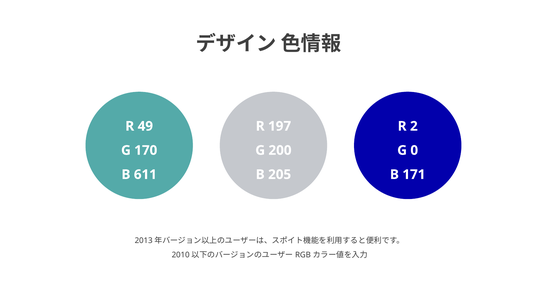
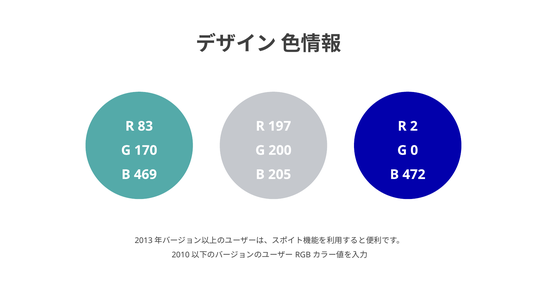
49: 49 -> 83 (145, 126)
611: 611 -> 469 (145, 175)
171: 171 -> 472 (414, 175)
